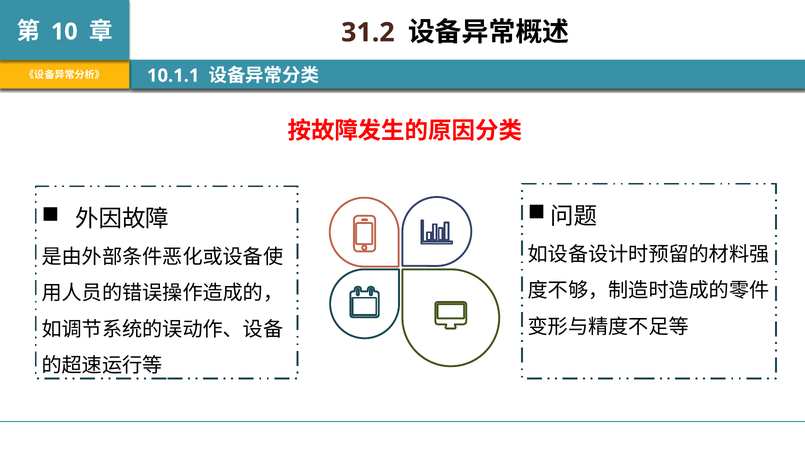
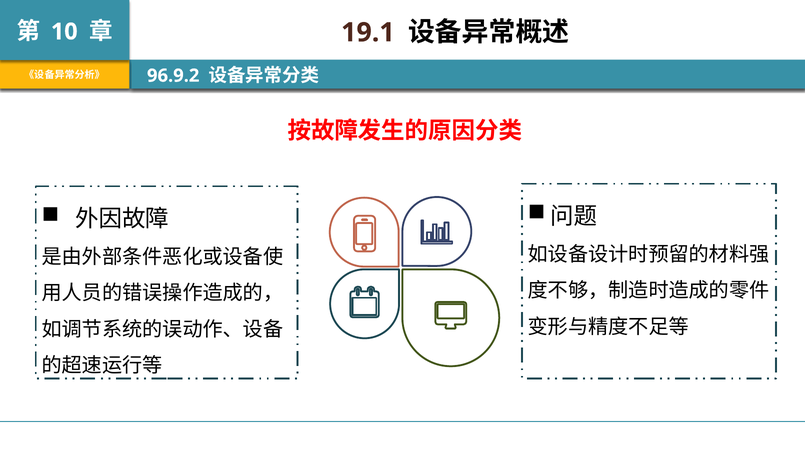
31.2: 31.2 -> 19.1 (368, 32)
10.1.1: 10.1.1 -> 96.9.2 (173, 76)
